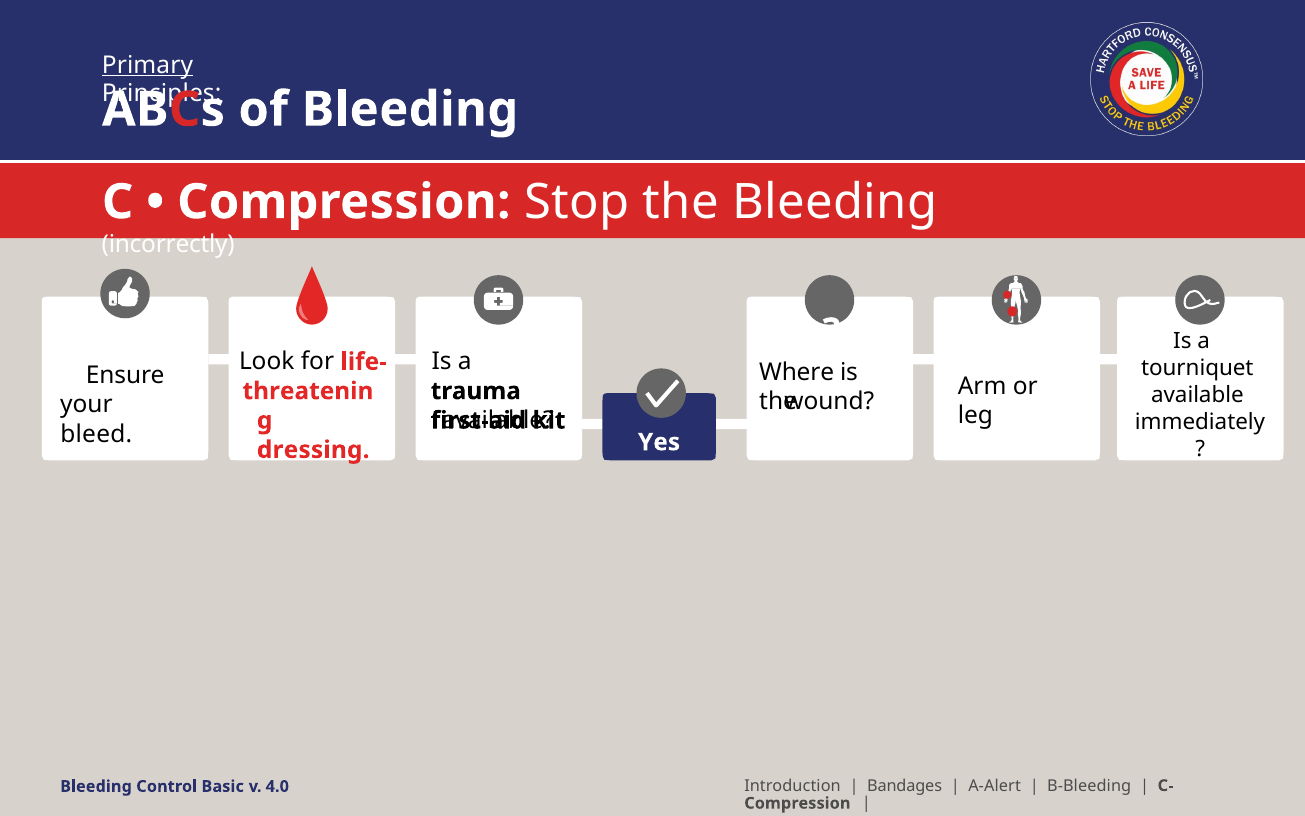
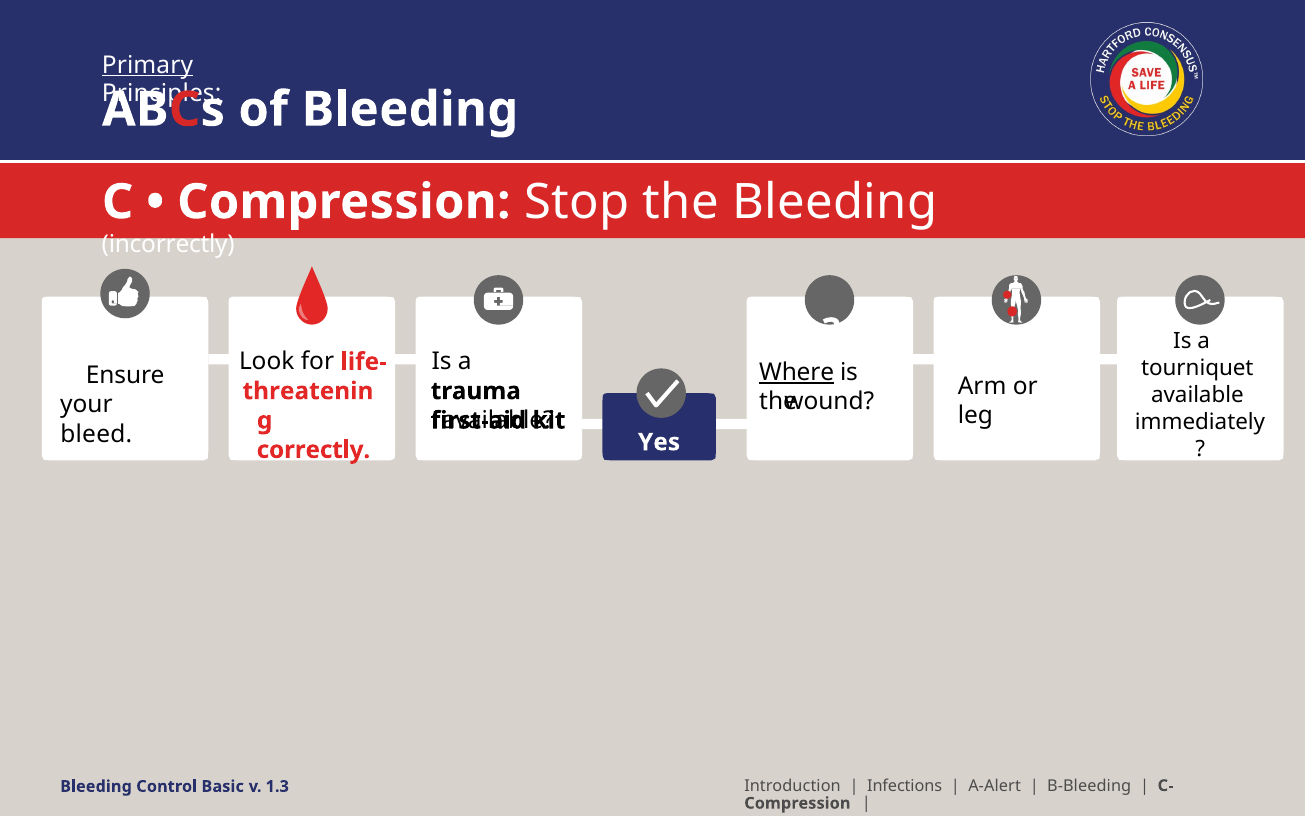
Where underline: none -> present (797, 372)
dressing: dressing -> correctly (313, 450)
Bandages: Bandages -> Infections (905, 785)
4.0: 4.0 -> 1.3 (277, 786)
